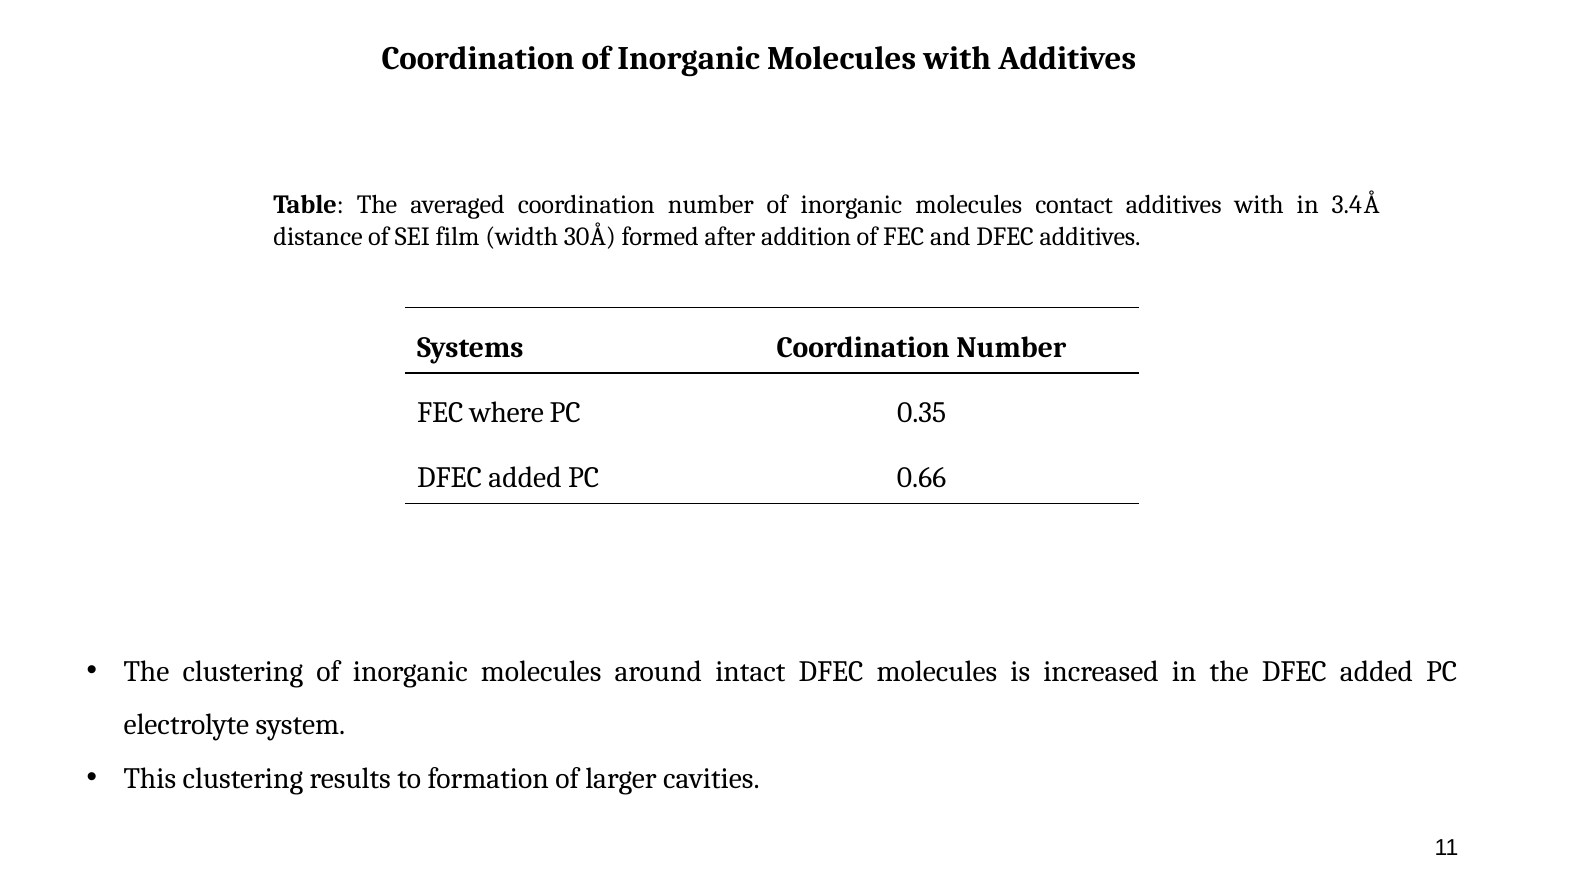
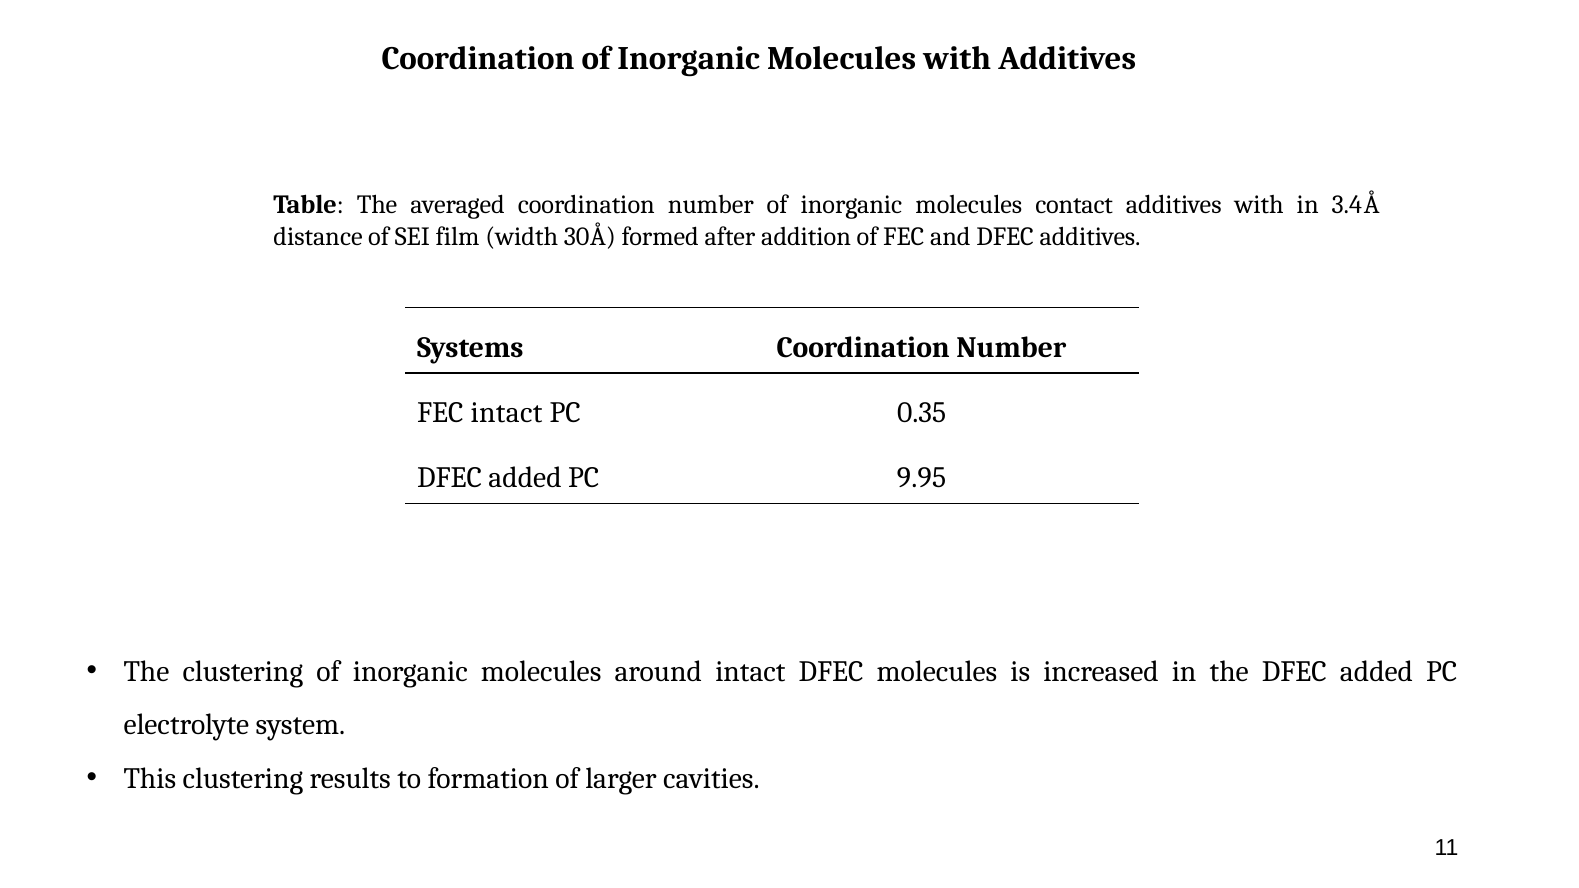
FEC where: where -> intact (506, 413)
0.66: 0.66 -> 9.95 (921, 478)
